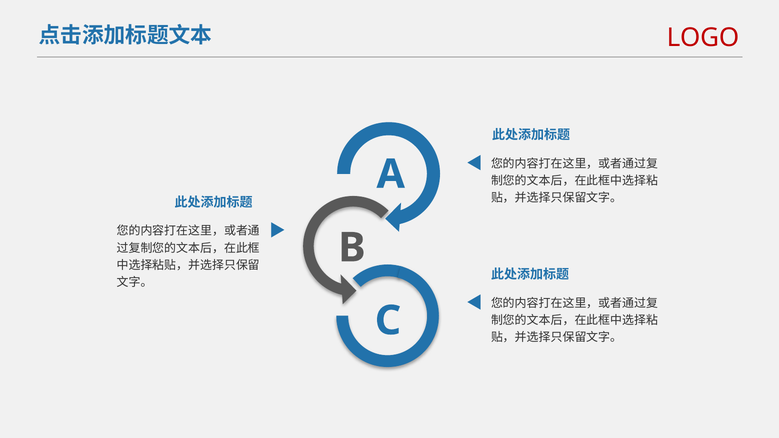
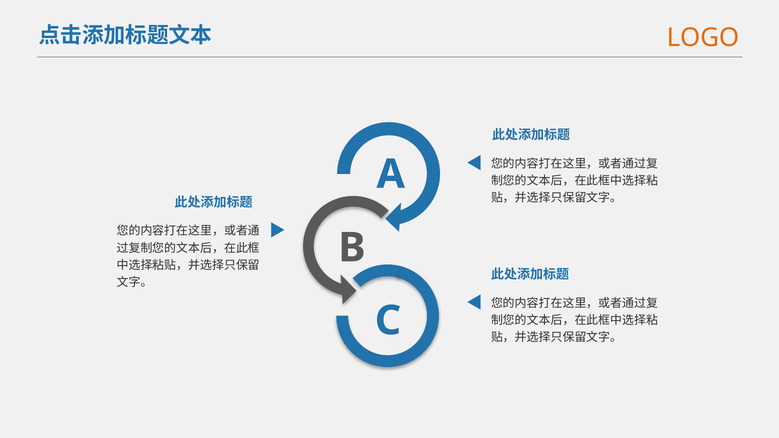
LOGO colour: red -> orange (703, 38)
